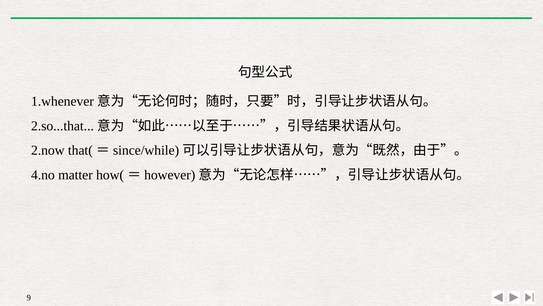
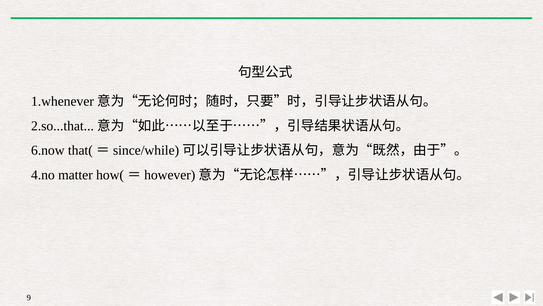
2.now: 2.now -> 6.now (48, 150)
